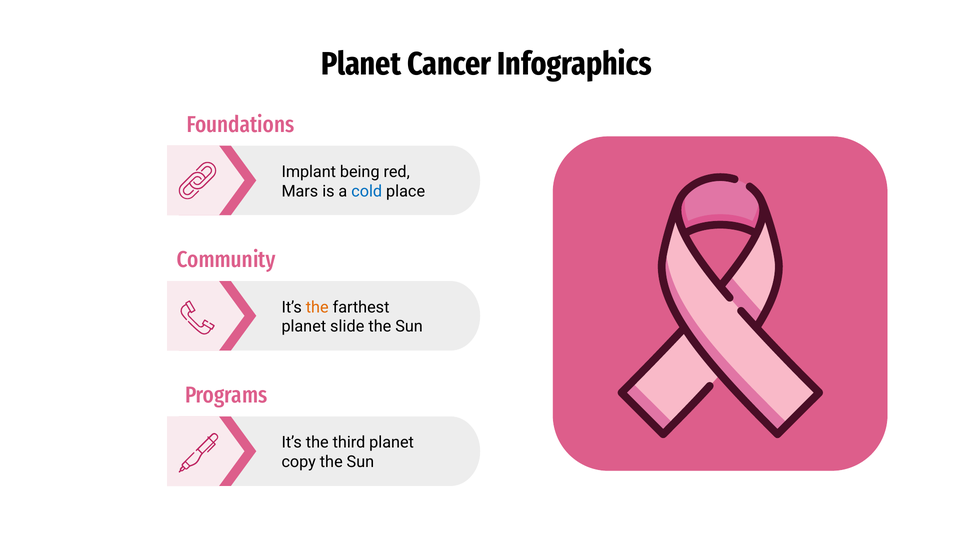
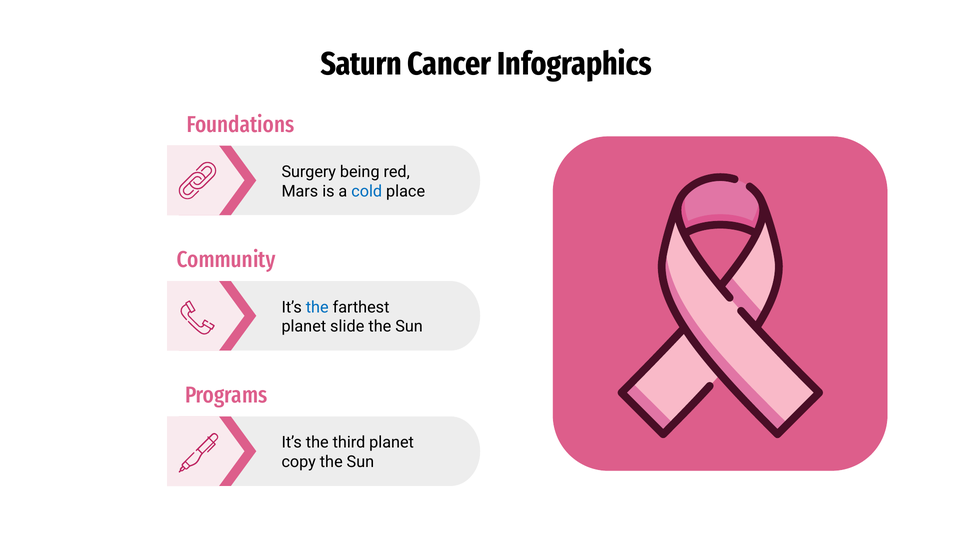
Planet: Planet -> Saturn (361, 64)
Implant: Implant -> Surgery (309, 172)
the colour: orange -> blue (317, 307)
